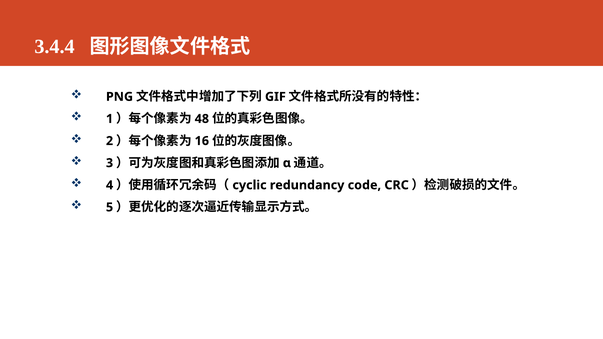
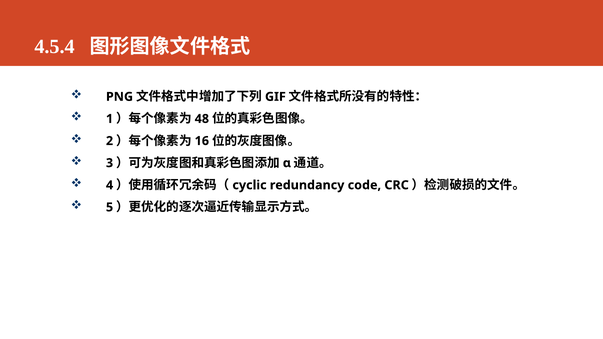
3.4.4: 3.4.4 -> 4.5.4 (55, 47)
